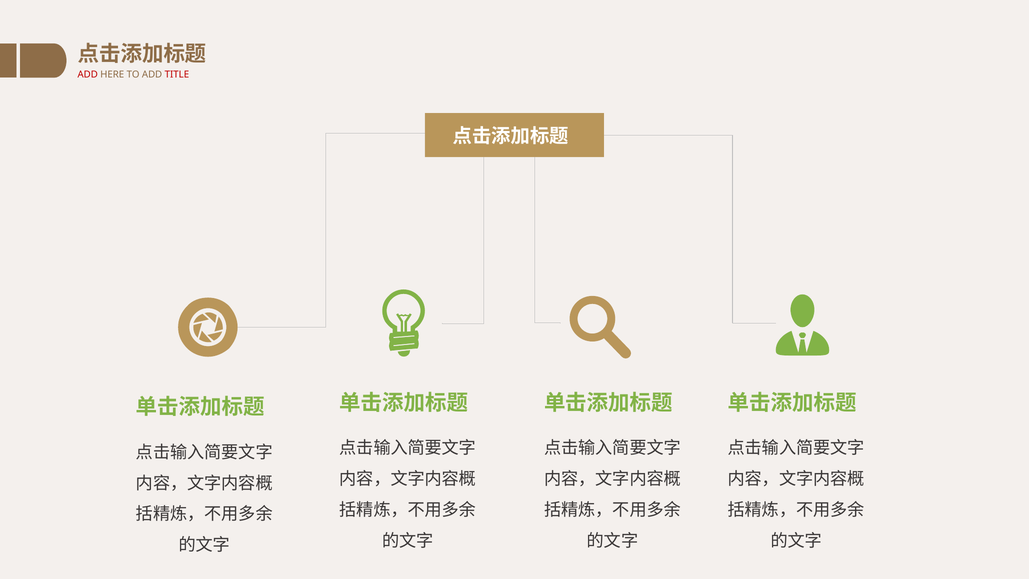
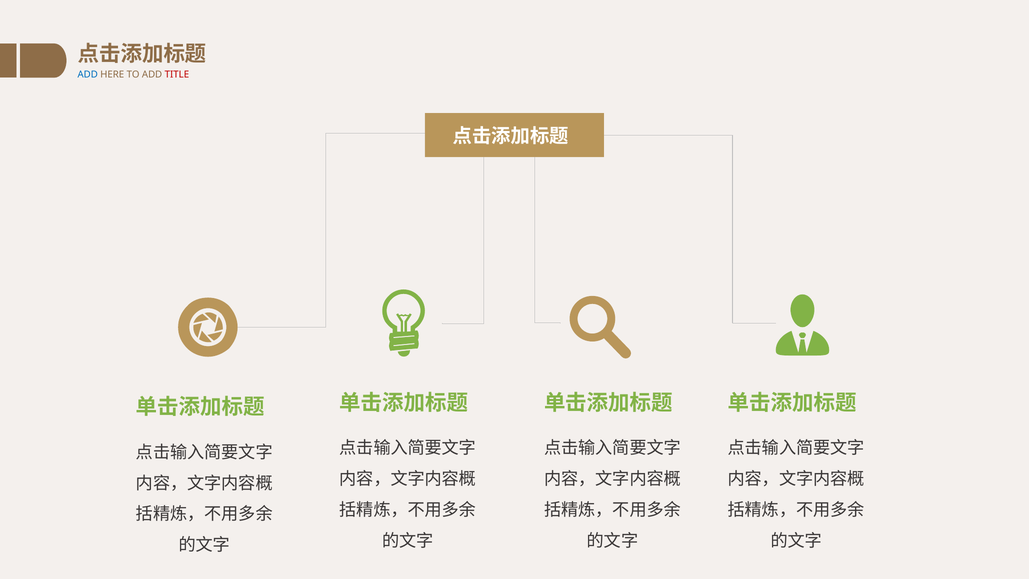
ADD colour: red -> blue (88, 75)
